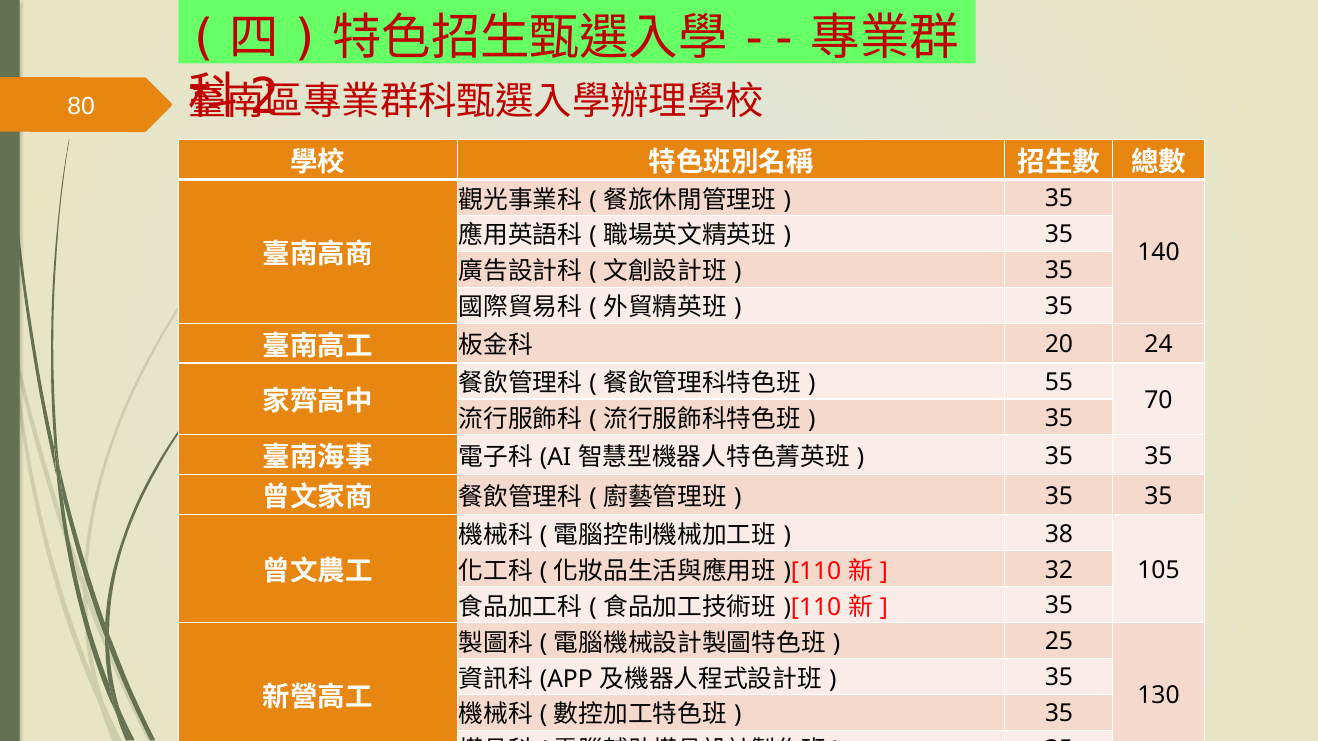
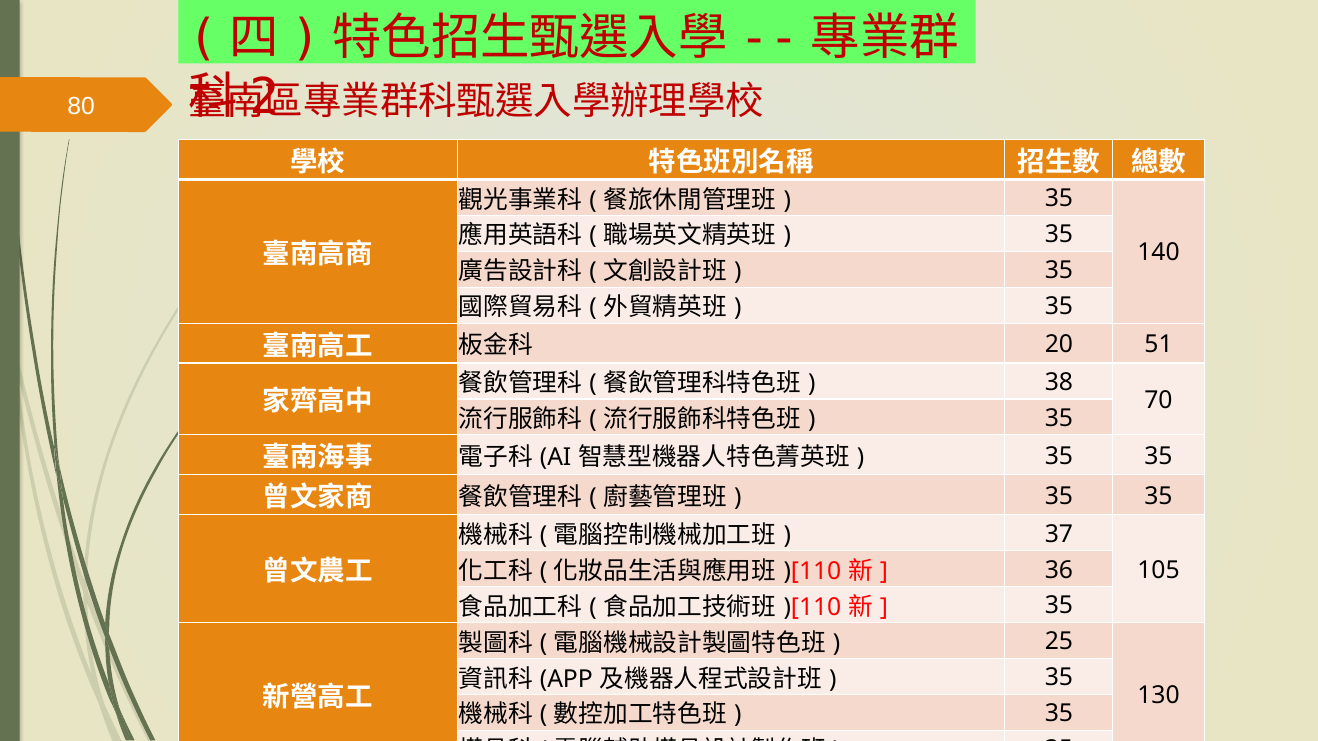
24: 24 -> 51 (1159, 345)
55: 55 -> 38 (1059, 383)
38: 38 -> 37 (1059, 534)
32: 32 -> 36 (1059, 570)
